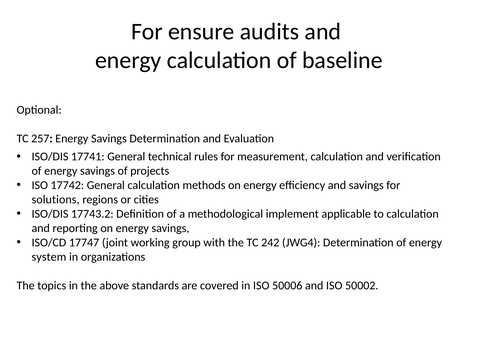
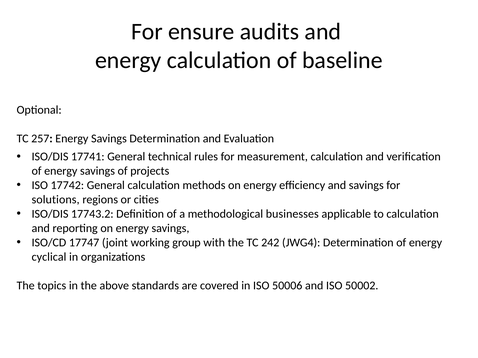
implement: implement -> businesses (292, 214)
system: system -> cyclical (49, 257)
